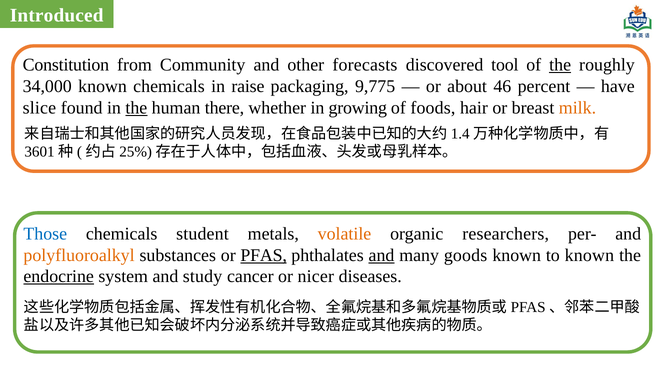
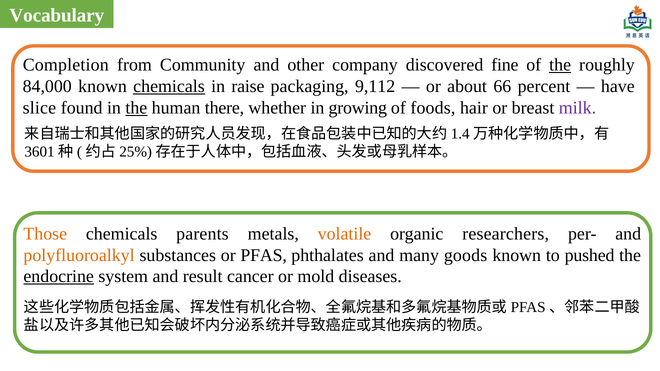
Introduced: Introduced -> Vocabulary (57, 15)
Constitution: Constitution -> Completion (66, 65)
forecasts: forecasts -> company (365, 65)
tool: tool -> fine (505, 65)
34,000: 34,000 -> 84,000 (47, 86)
chemicals underline: none -> present (169, 86)
9,775: 9,775 -> 9,112 (375, 86)
46: 46 -> 66 (502, 86)
milk colour: orange -> purple (578, 108)
Those colour: blue -> orange (45, 234)
student: student -> parents (202, 234)
PFAS underline: present -> none (264, 255)
and underline: present -> none (382, 255)
to known: known -> pushed (590, 255)
study: study -> result (203, 277)
nicer: nicer -> mold (316, 277)
